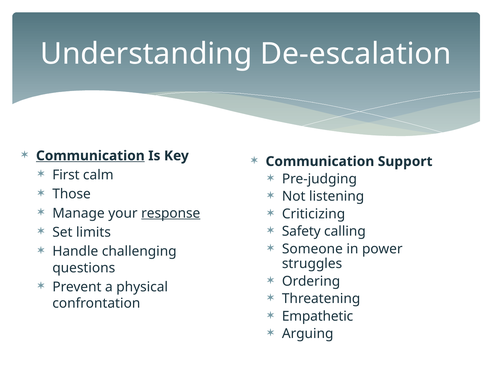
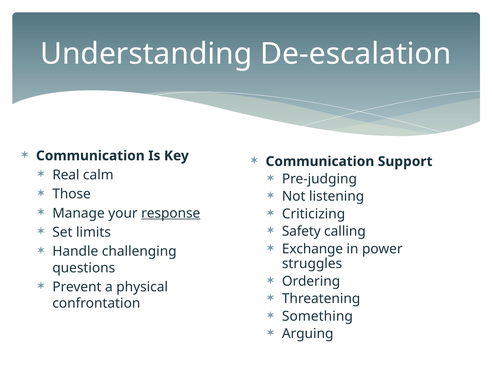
Communication underline: present -> none (90, 156)
First: First -> Real (66, 175)
Someone: Someone -> Exchange (312, 249)
Empathetic: Empathetic -> Something (317, 316)
